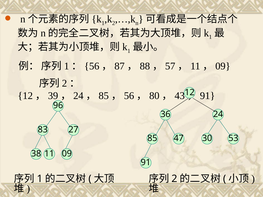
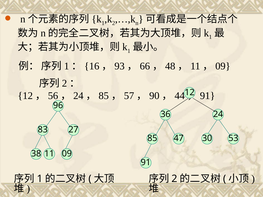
56: 56 -> 16 (92, 66)
87: 87 -> 93 (120, 66)
88: 88 -> 66 (145, 66)
57: 57 -> 48 (170, 66)
39: 39 -> 56 (53, 96)
56: 56 -> 57 (129, 96)
80: 80 -> 90 (154, 96)
43: 43 -> 44 (180, 96)
